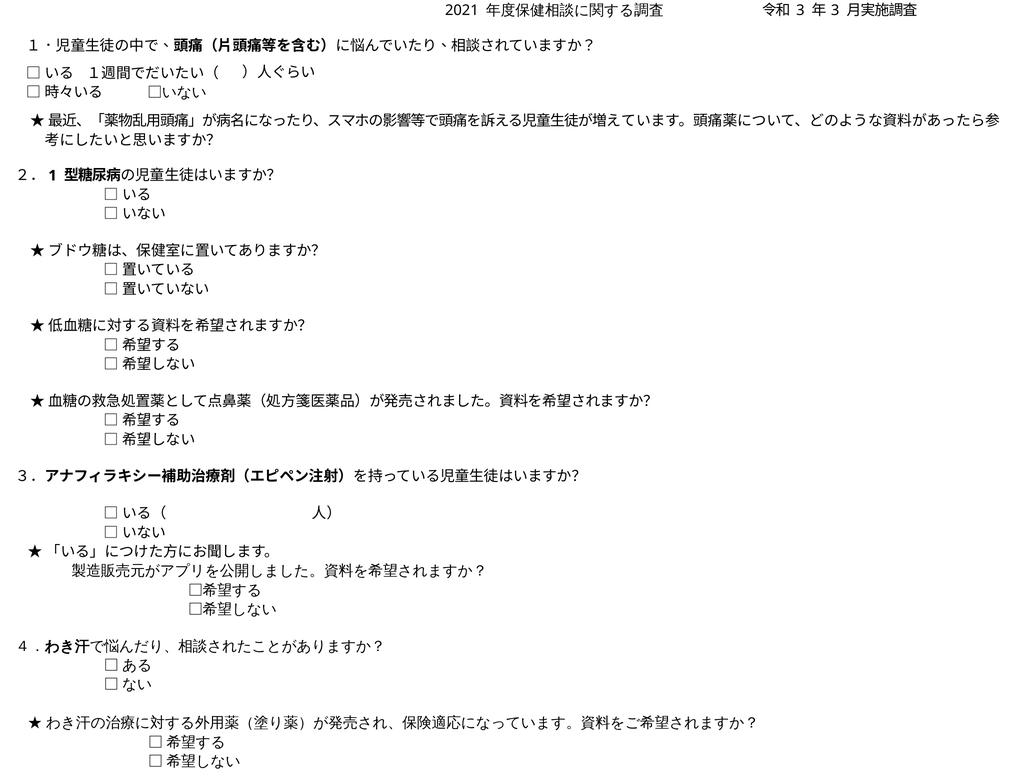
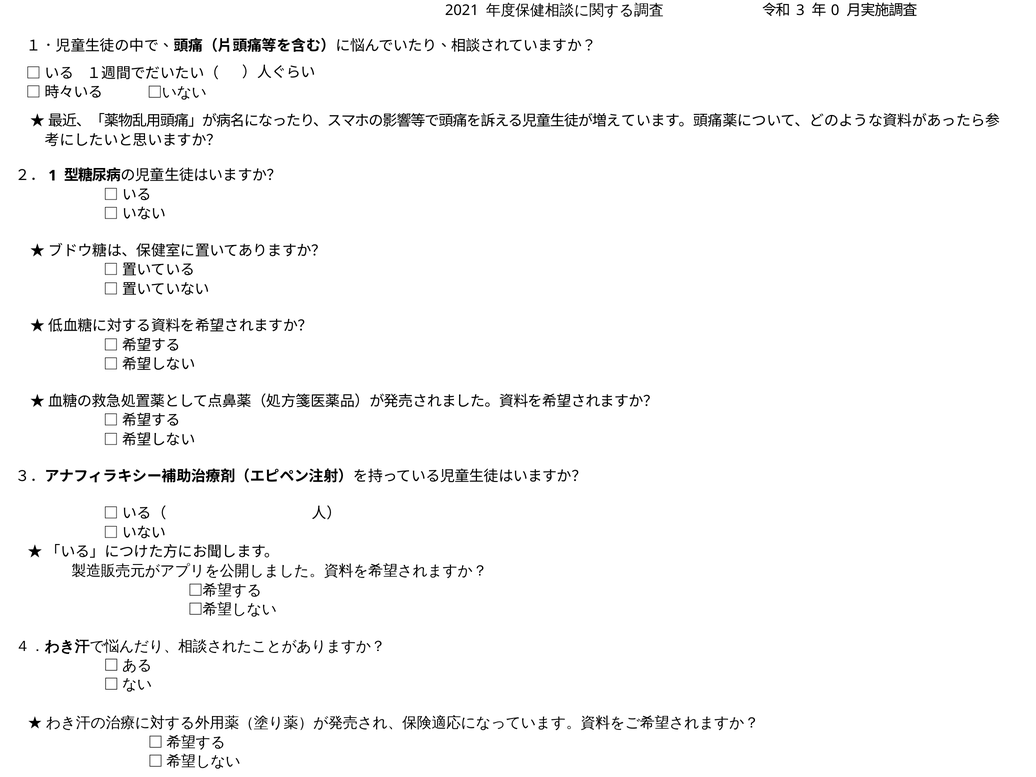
3: 3 -> 0 (835, 11)
